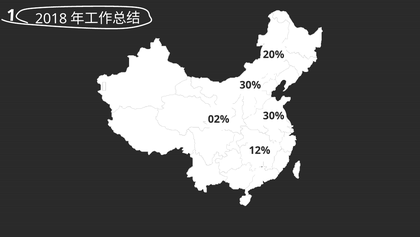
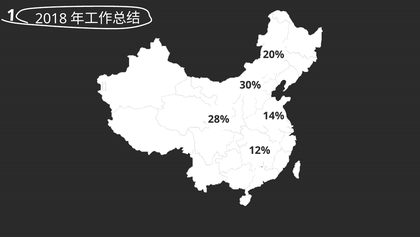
30%: 30% -> 14% (274, 115)
02%: 02% -> 28% (219, 119)
